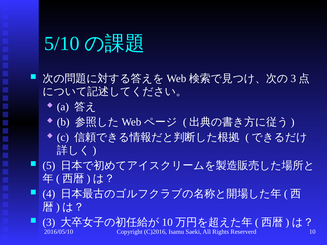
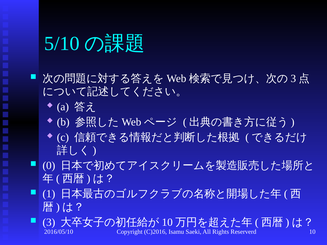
5: 5 -> 0 (49, 166)
4: 4 -> 1 (49, 194)
